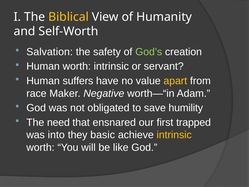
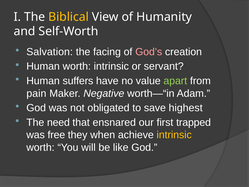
safety: safety -> facing (107, 52)
God’s colour: light green -> pink (149, 52)
apart colour: yellow -> light green (175, 81)
race: race -> pain (36, 93)
humility: humility -> highest (186, 108)
into: into -> free (56, 135)
basic: basic -> when (103, 135)
